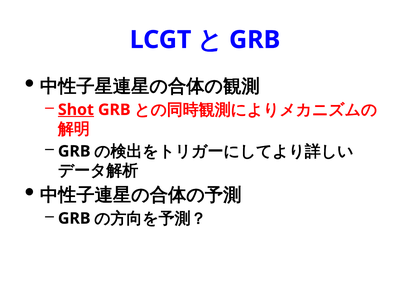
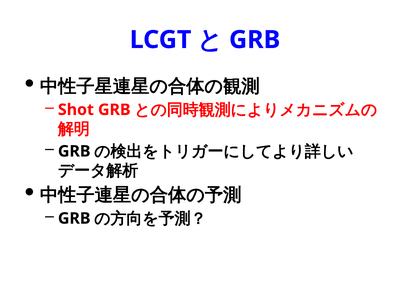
Shot underline: present -> none (76, 110)
